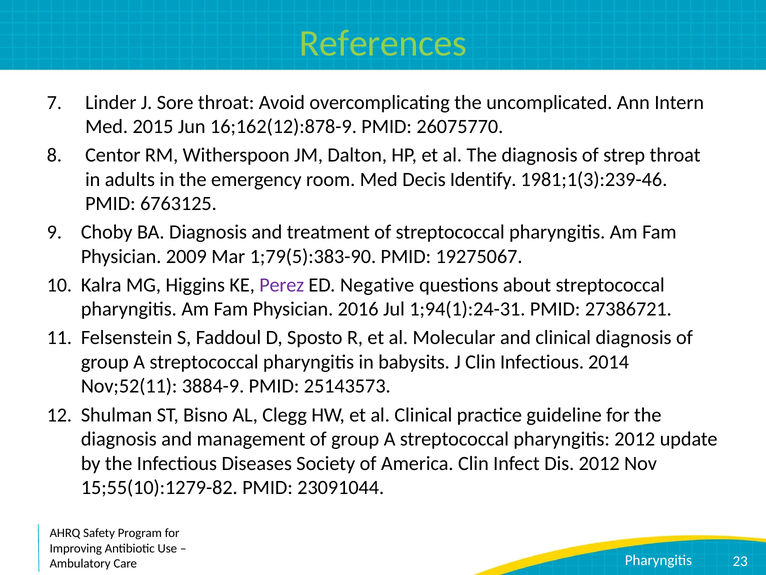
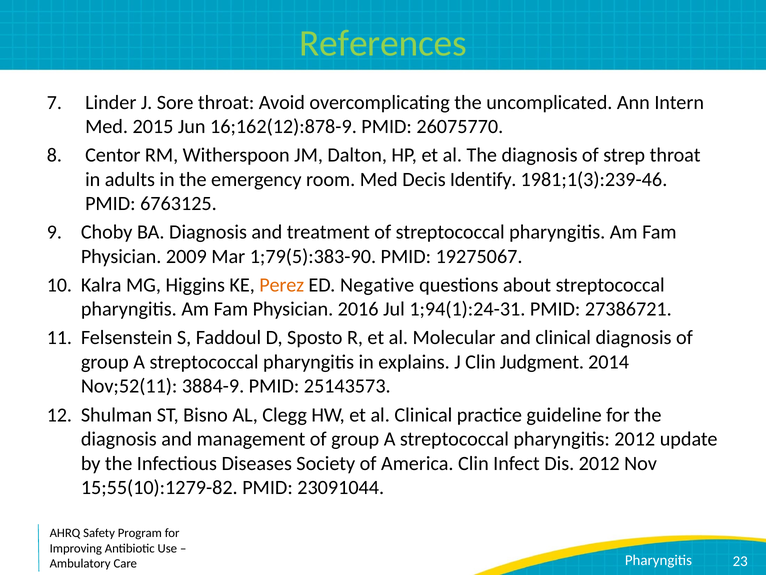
Perez colour: purple -> orange (282, 285)
babysits: babysits -> explains (414, 362)
Clin Infectious: Infectious -> Judgment (542, 362)
